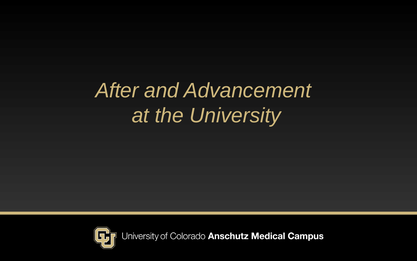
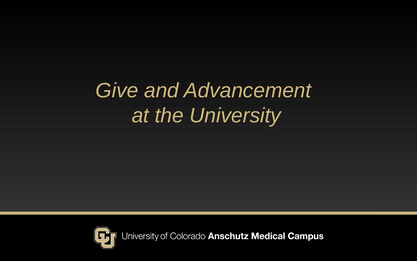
After: After -> Give (117, 91)
